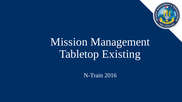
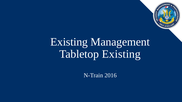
Mission: Mission -> Existing (69, 42)
